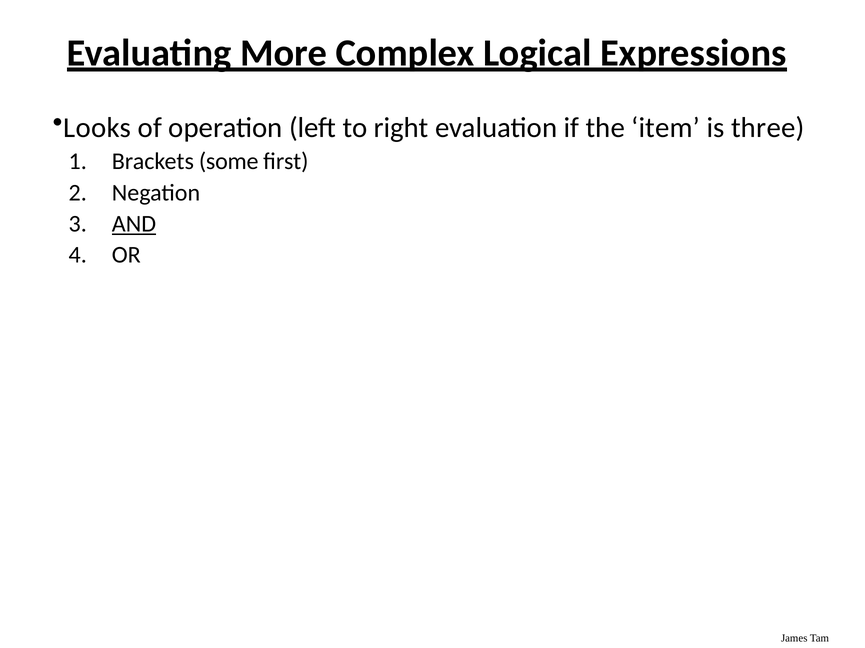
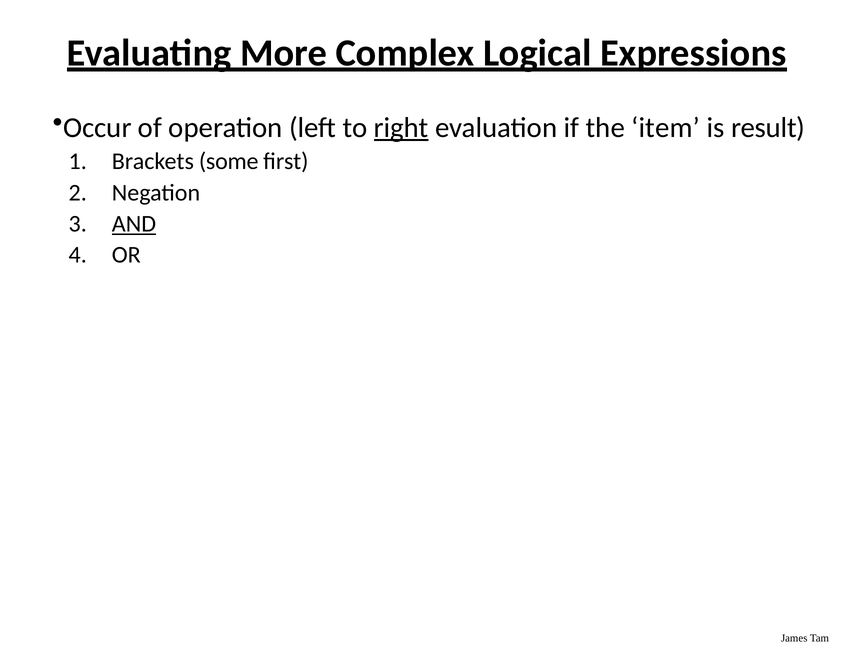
Looks: Looks -> Occur (97, 128)
right underline: none -> present (401, 128)
three: three -> result (768, 128)
